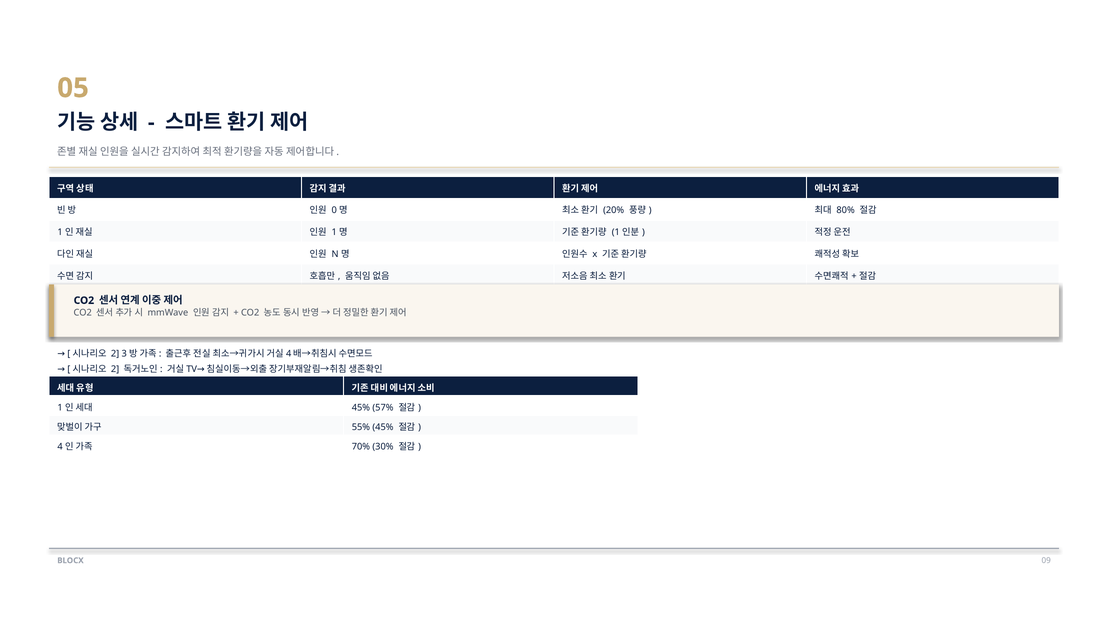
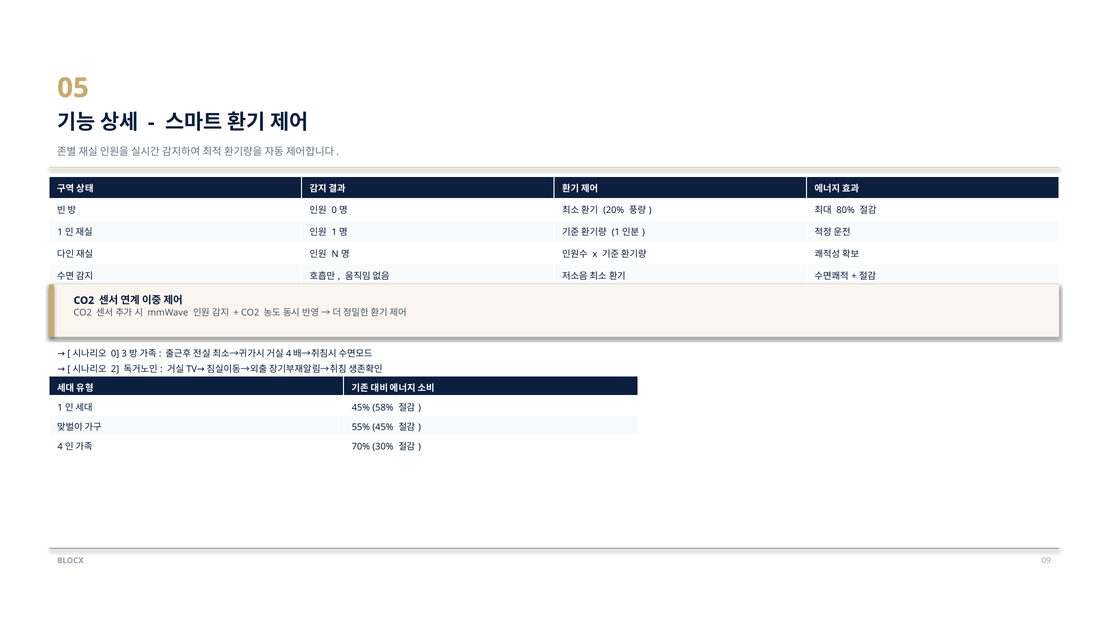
2: 2 -> 0 (115, 354)
57%: 57% -> 58% (383, 408)
